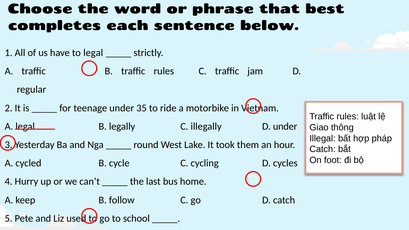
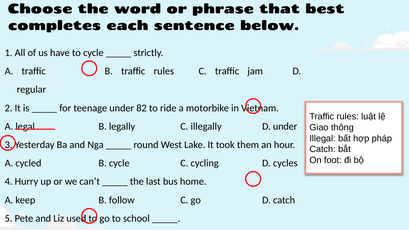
to legal: legal -> cycle (93, 53)
35: 35 -> 82 (142, 108)
